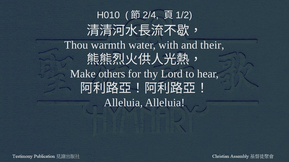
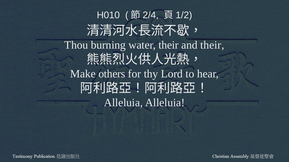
warmth: warmth -> burning (108, 45)
water with: with -> their (169, 45)
